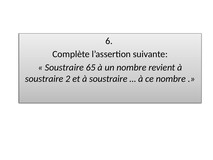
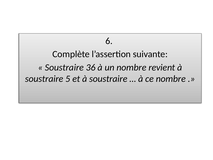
65: 65 -> 36 (91, 67)
2: 2 -> 5 (68, 79)
